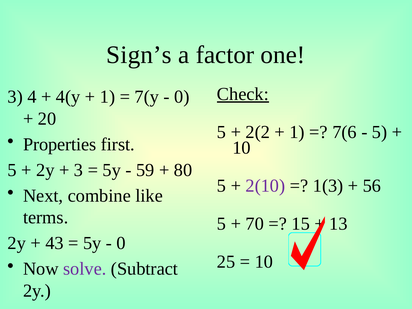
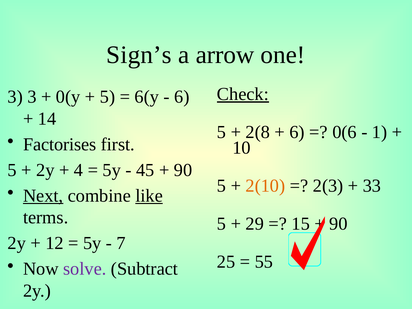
factor: factor -> arrow (225, 55)
3 4: 4 -> 3 (32, 97)
4(y: 4(y -> 0(y (68, 97)
1: 1 -> 5 (108, 97)
7(y: 7(y -> 6(y (147, 97)
0: 0 -> 6 (182, 97)
20: 20 -> 14 (47, 119)
2(2: 2(2 -> 2(8 (258, 132)
1: 1 -> 6 (297, 132)
7(6: 7(6 -> 0(6 (345, 132)
5: 5 -> 1 (380, 132)
Properties: Properties -> Factorises (60, 144)
3: 3 -> 4 (79, 170)
59: 59 -> 45 (145, 170)
80: 80 -> 90 (183, 170)
2(10 colour: purple -> orange (265, 186)
1(3: 1(3 -> 2(3 (328, 186)
56: 56 -> 33 (372, 186)
Next underline: none -> present (43, 196)
like underline: none -> present (149, 196)
70: 70 -> 29 (255, 224)
13: 13 -> 90 (338, 224)
43: 43 -> 12 (55, 243)
0: 0 -> 7 (121, 243)
10: 10 -> 55 (264, 262)
